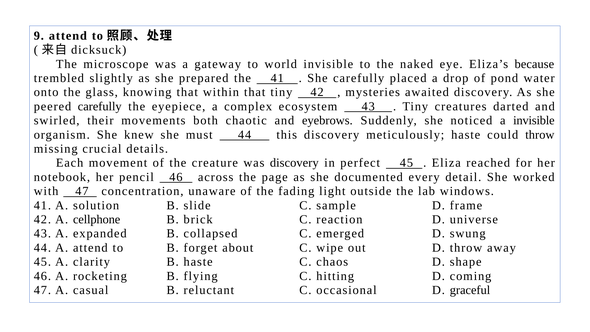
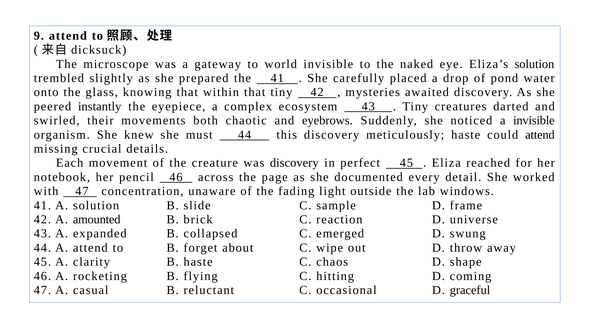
Eliza’s because: because -> solution (534, 64)
peered carefully: carefully -> instantly (100, 106)
could throw: throw -> attend (540, 135)
cellphone: cellphone -> amounted (97, 219)
